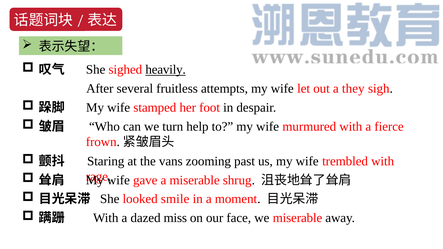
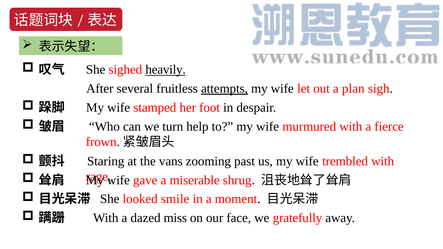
attempts underline: none -> present (224, 89)
they: they -> plan (353, 89)
we miserable: miserable -> gratefully (298, 218)
